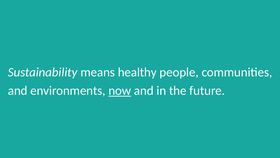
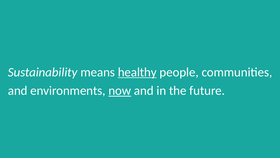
healthy underline: none -> present (137, 72)
